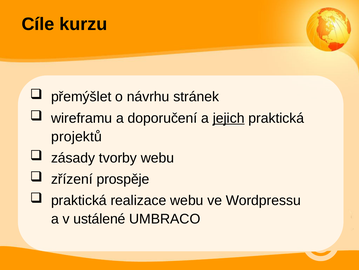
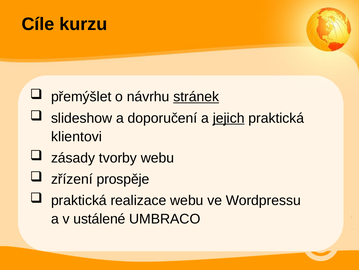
stránek underline: none -> present (196, 97)
wireframu: wireframu -> slideshow (82, 118)
projektů: projektů -> klientovi (77, 136)
